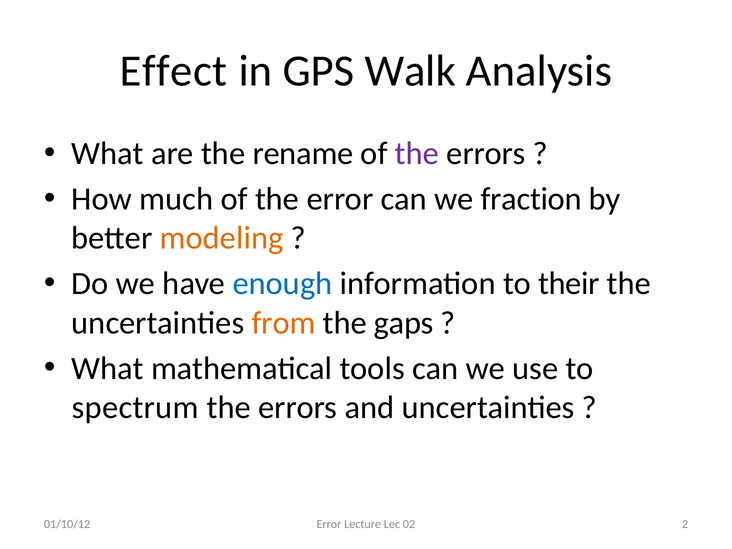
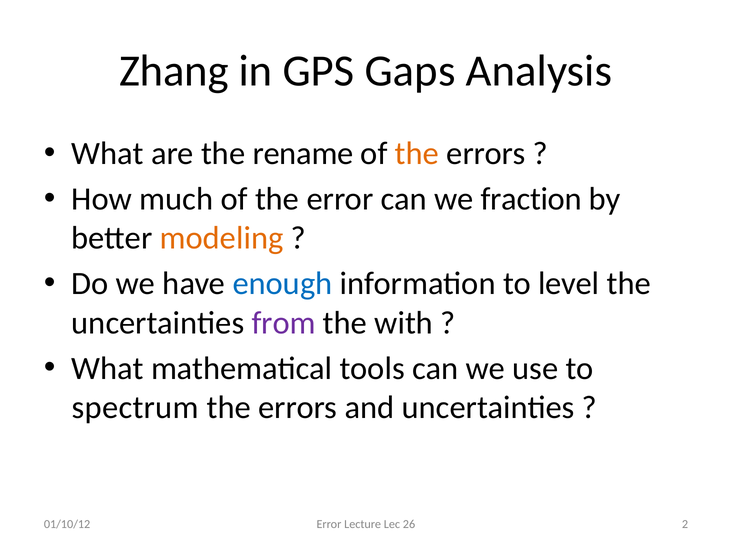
Effect: Effect -> Zhang (174, 71)
Walk: Walk -> Gaps (410, 71)
the colour: purple -> orange (417, 154)
their: their -> level (569, 284)
from colour: orange -> purple (284, 323)
gaps: gaps -> with (404, 323)
02: 02 -> 26 (409, 524)
